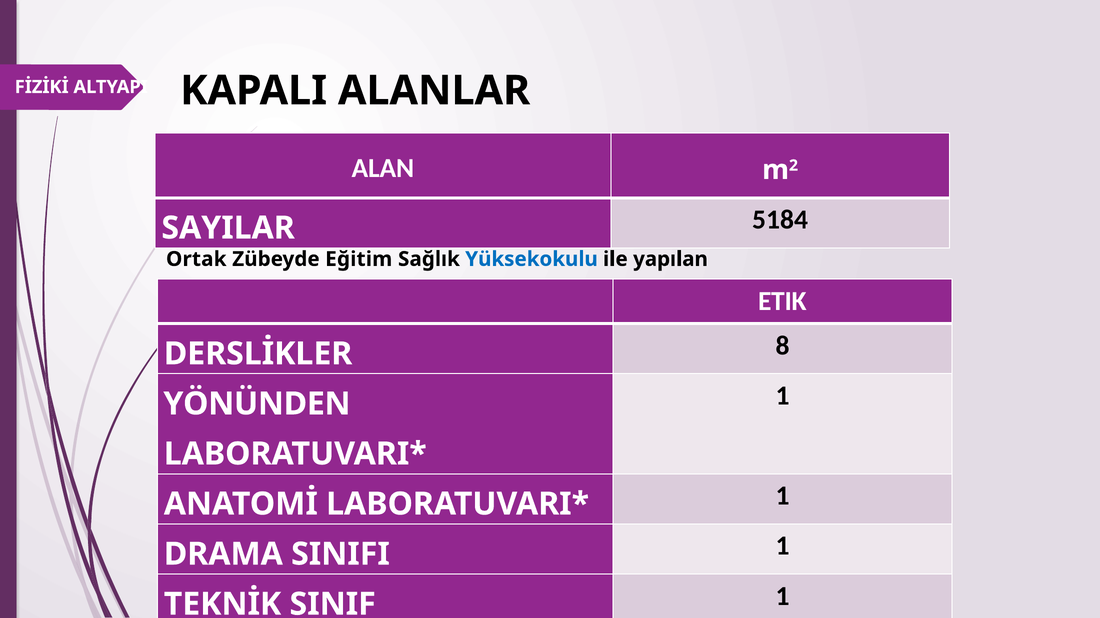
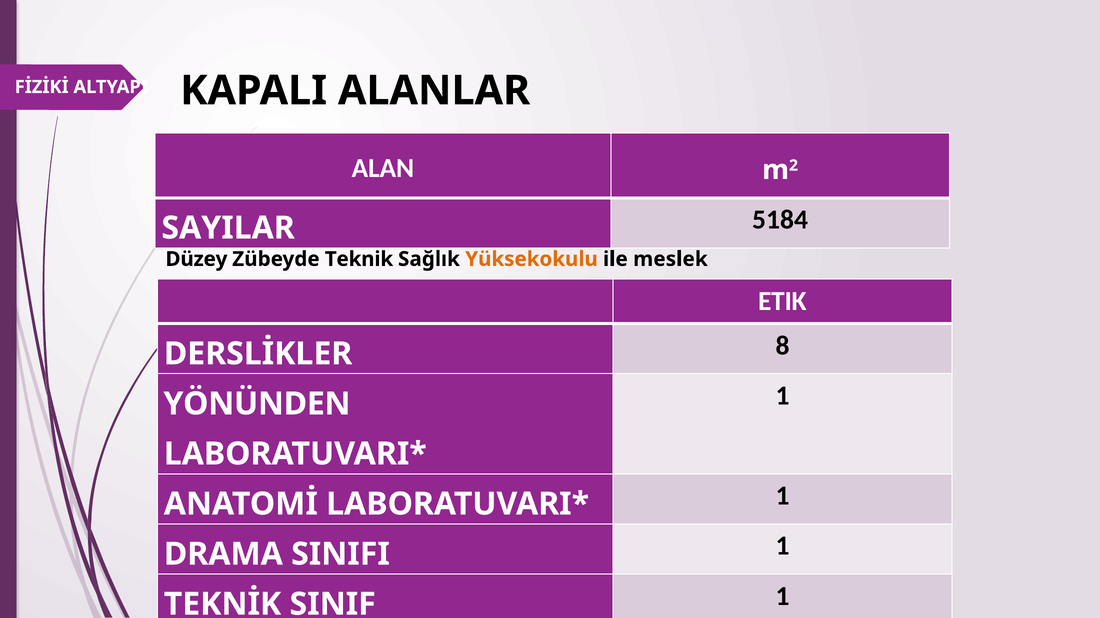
Ortak: Ortak -> Düzey (196, 259)
Eğitim: Eğitim -> Teknik (359, 259)
Yüksekokulu colour: blue -> orange (532, 259)
yapılan: yapılan -> meslek (670, 259)
